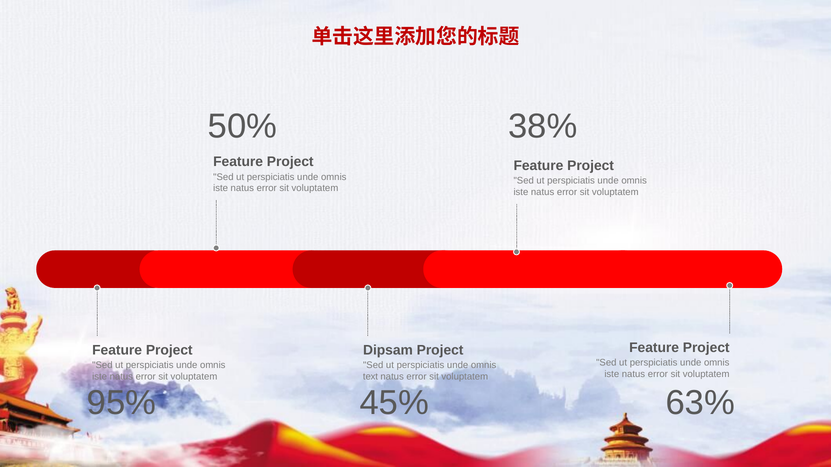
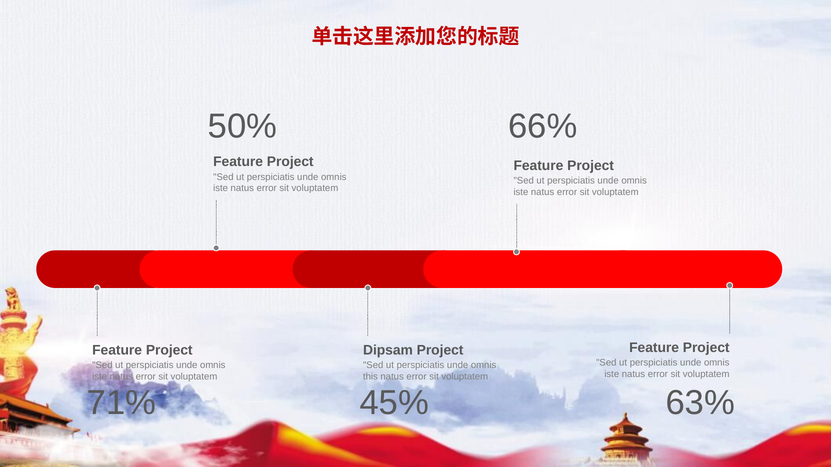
38%: 38% -> 66% (543, 126)
text: text -> this (370, 377)
95%: 95% -> 71% (122, 403)
